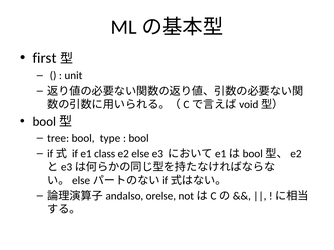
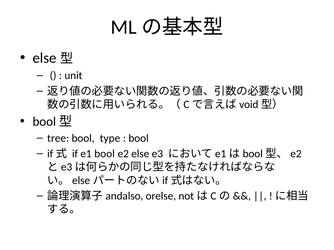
first: first -> else (45, 58)
e1 class: class -> bool (105, 154)
